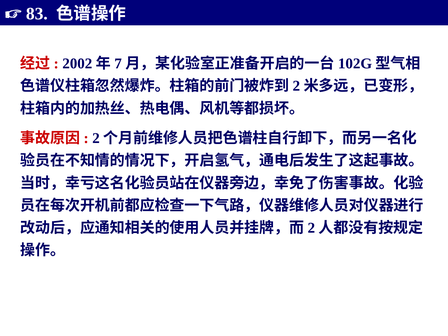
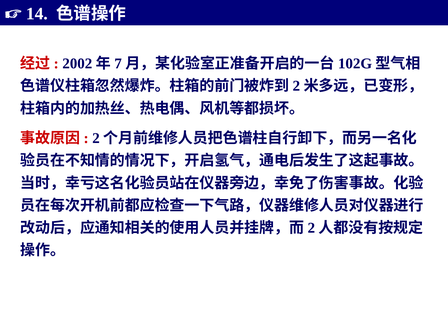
83: 83 -> 14 (37, 14)
